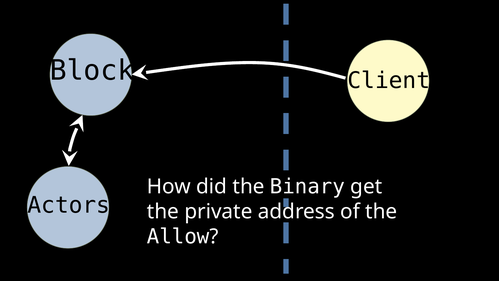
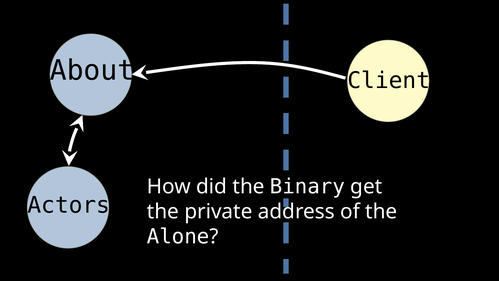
Block: Block -> About (92, 71)
Allow: Allow -> Alone (178, 236)
